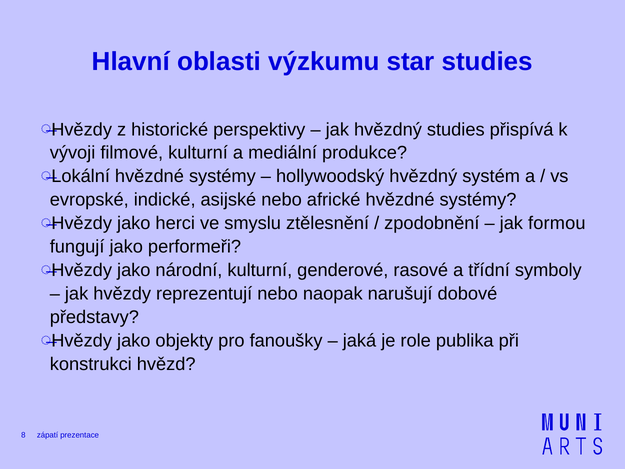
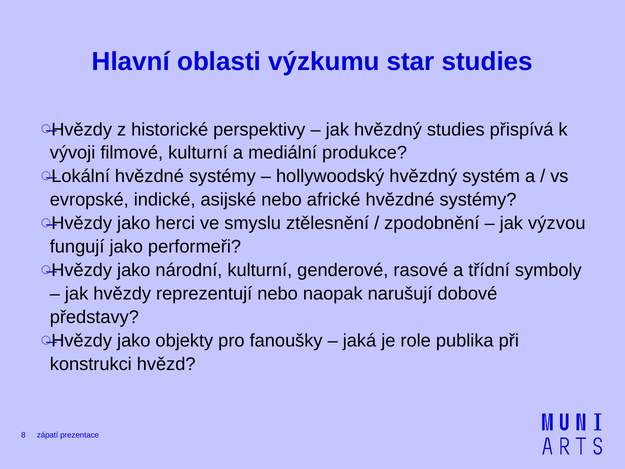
formou: formou -> výzvou (557, 223)
